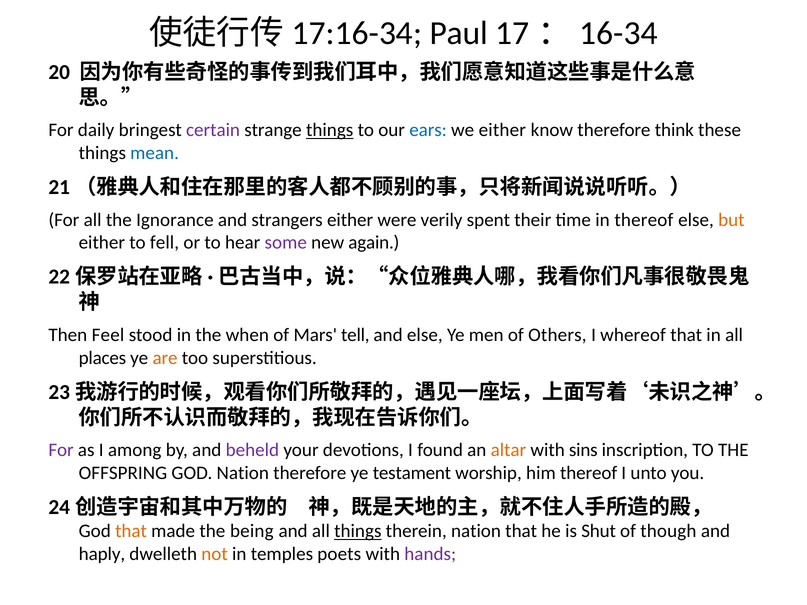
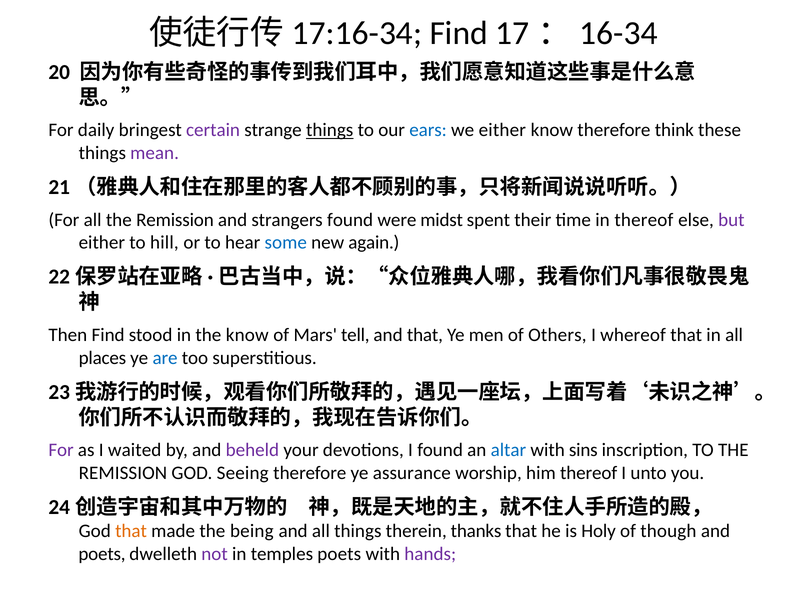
Paul: Paul -> Find (459, 33)
mean colour: blue -> purple (155, 153)
all the Ignorance: Ignorance -> Remission (175, 220)
strangers either: either -> found (350, 220)
verily: verily -> midst (442, 220)
but colour: orange -> purple (731, 220)
fell: fell -> hill (164, 243)
some colour: purple -> blue (286, 243)
Then Feel: Feel -> Find (108, 335)
the when: when -> know (247, 335)
and else: else -> that (425, 335)
are colour: orange -> blue (165, 358)
among: among -> waited (135, 450)
altar colour: orange -> blue (508, 450)
OFFSPRING: OFFSPRING -> REMISSION (123, 473)
GOD Nation: Nation -> Seeing (243, 473)
testament: testament -> assurance (412, 473)
things underline: present -> none (358, 531)
therein nation: nation -> thanks (476, 531)
Shut: Shut -> Holy (599, 531)
haply: haply -> poets (102, 554)
not colour: orange -> purple (215, 554)
